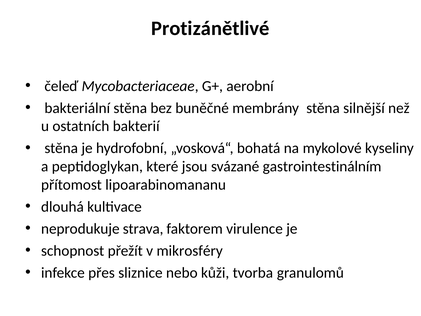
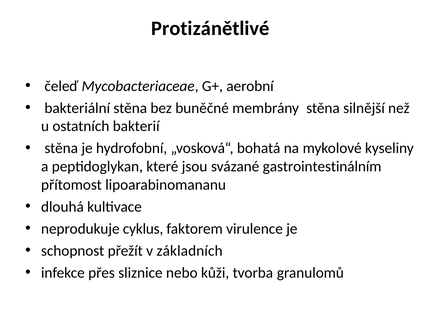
strava: strava -> cyklus (143, 229)
mikrosféry: mikrosféry -> základních (190, 251)
